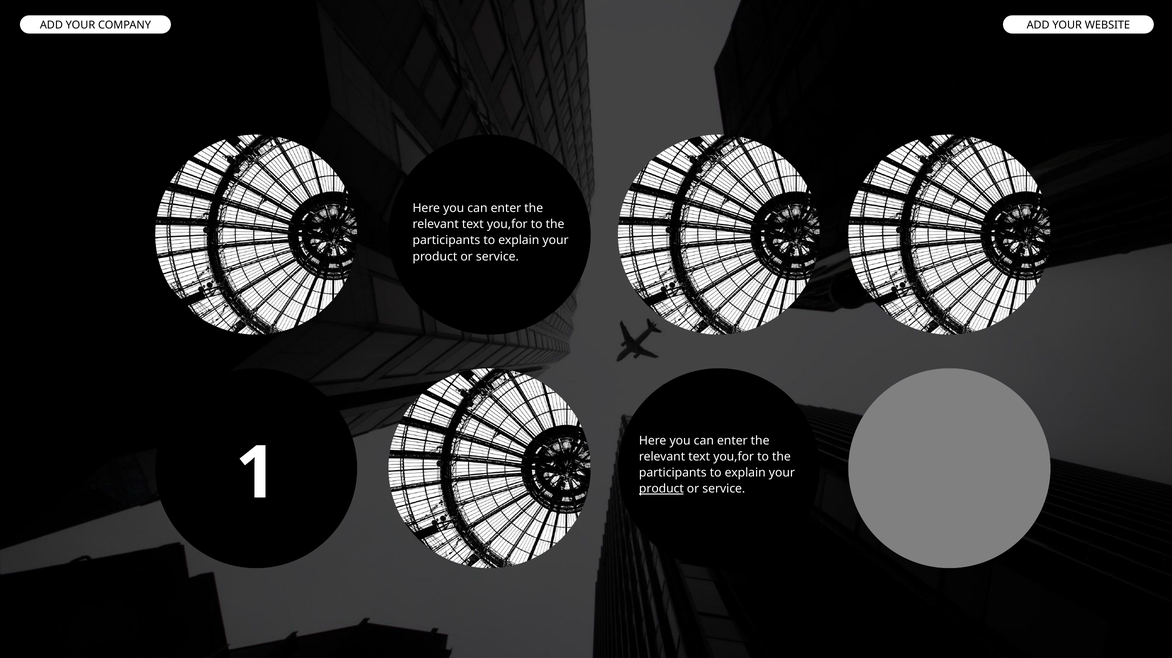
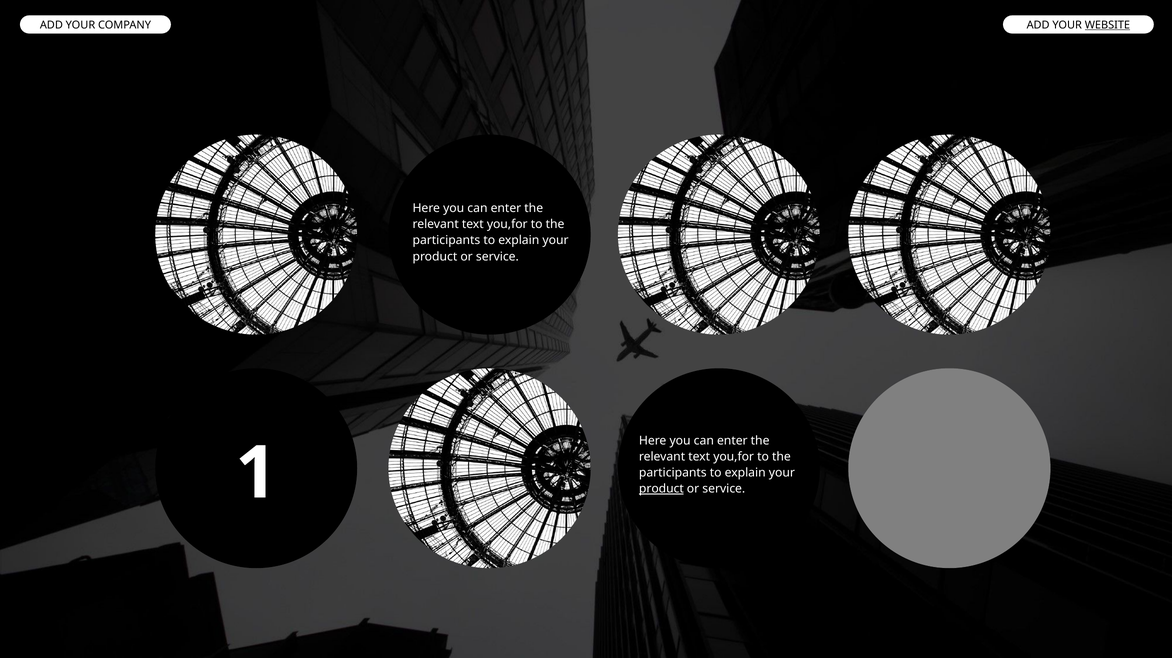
WEBSITE underline: none -> present (1107, 25)
